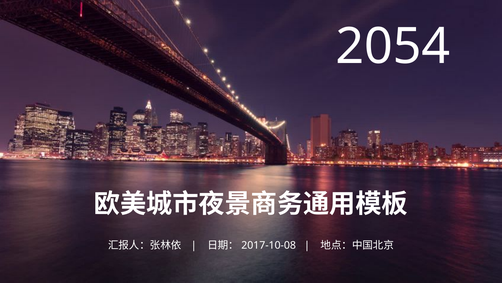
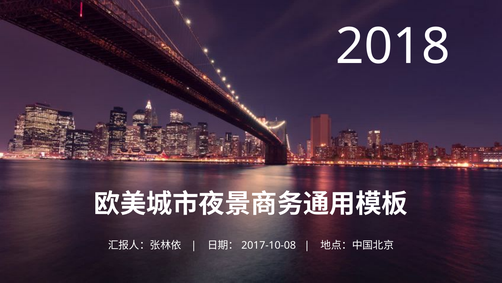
2054: 2054 -> 2018 (393, 46)
